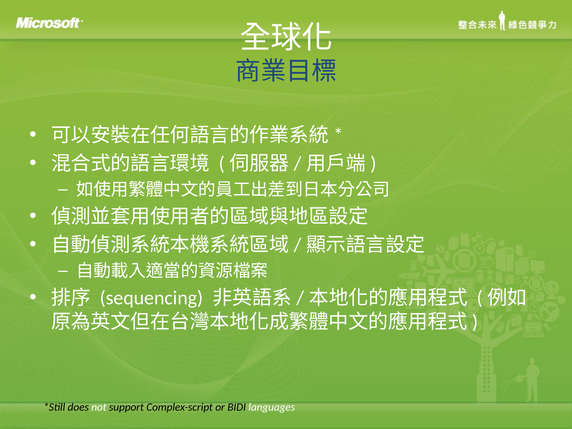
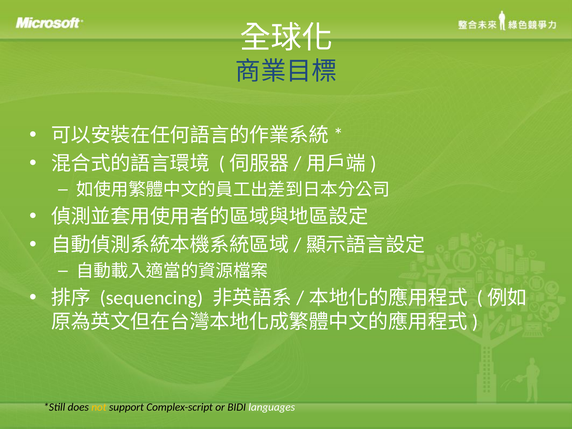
not colour: white -> yellow (99, 407)
